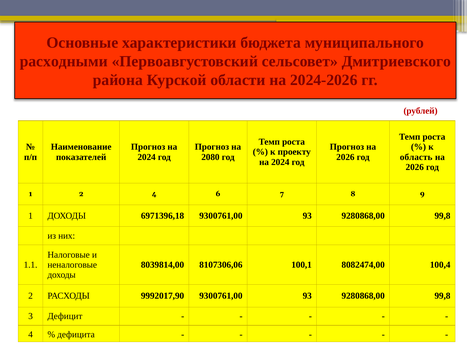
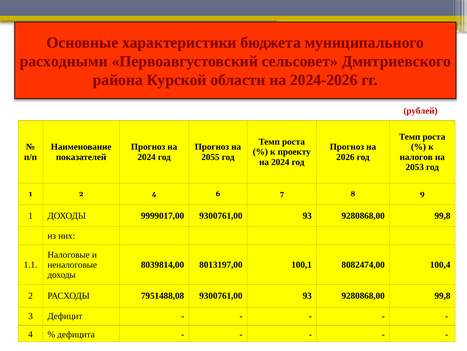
2080: 2080 -> 2055 (210, 157)
область: область -> налогов (416, 157)
2026: 2026 -> 2053 (415, 167)
6971396,18: 6971396,18 -> 9999017,00 (163, 215)
8107306,06: 8107306,06 -> 8013197,00 (221, 264)
9992017,90: 9992017,90 -> 7951488,08 (163, 295)
